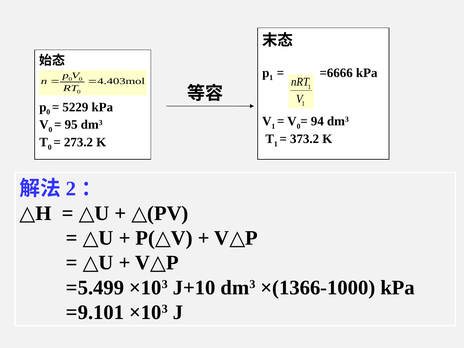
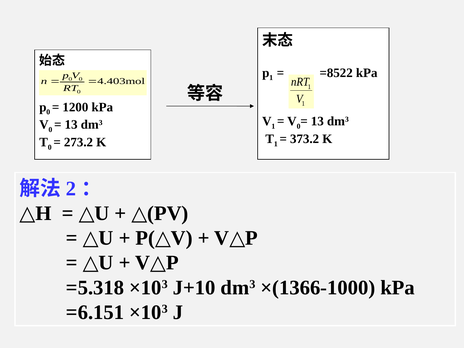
=6666: =6666 -> =8522 (336, 73)
5229: 5229 -> 1200 (75, 107)
94: 94 -> 13 (317, 121)
95: 95 -> 13 (71, 125)
=5.499: =5.499 -> =5.318 (95, 288)
=9.101: =9.101 -> =6.151 (95, 312)
